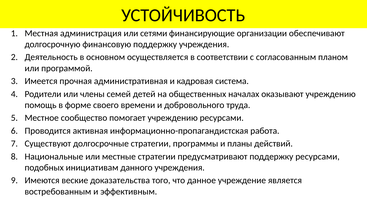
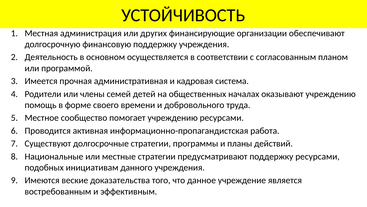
сетями: сетями -> других (154, 33)
